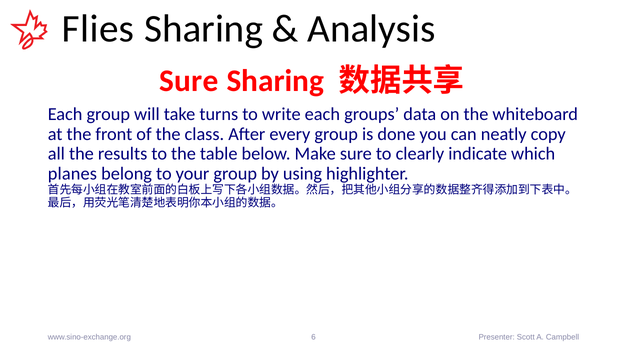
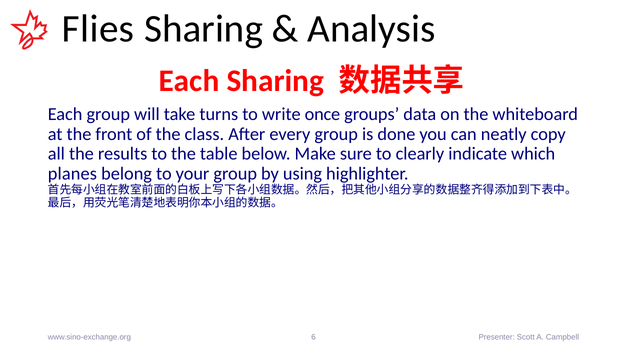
Sure: Sure -> Each (189, 81)
write each: each -> once (322, 114)
